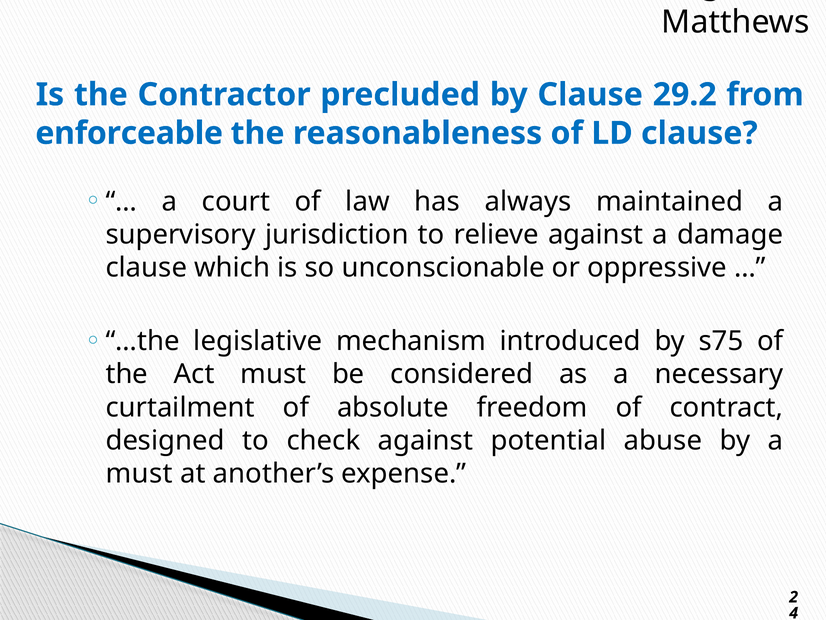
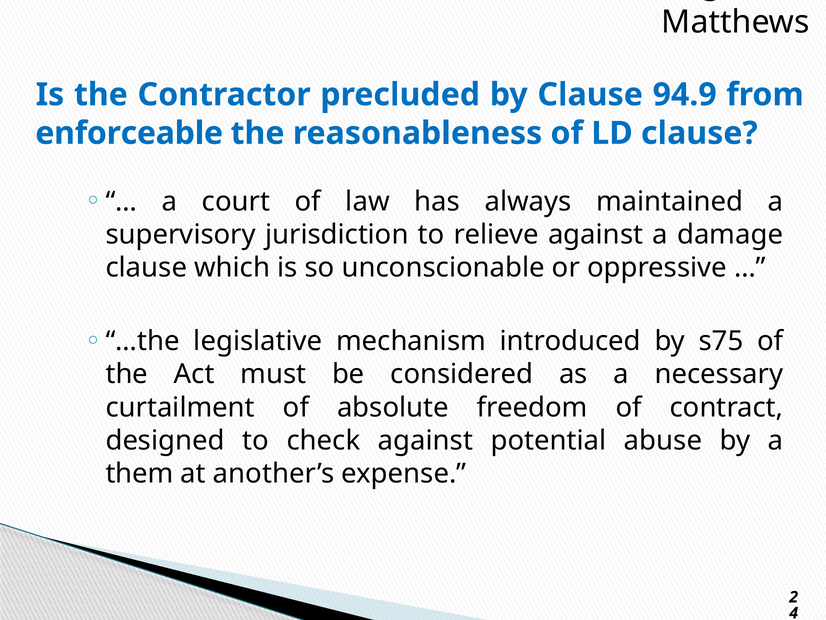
29.2: 29.2 -> 94.9 (685, 95)
must: must -> them (140, 473)
